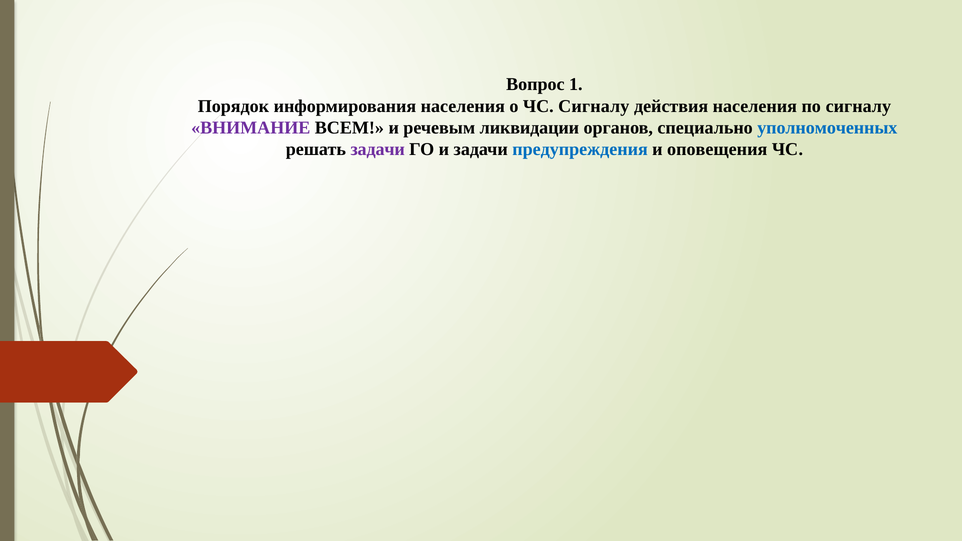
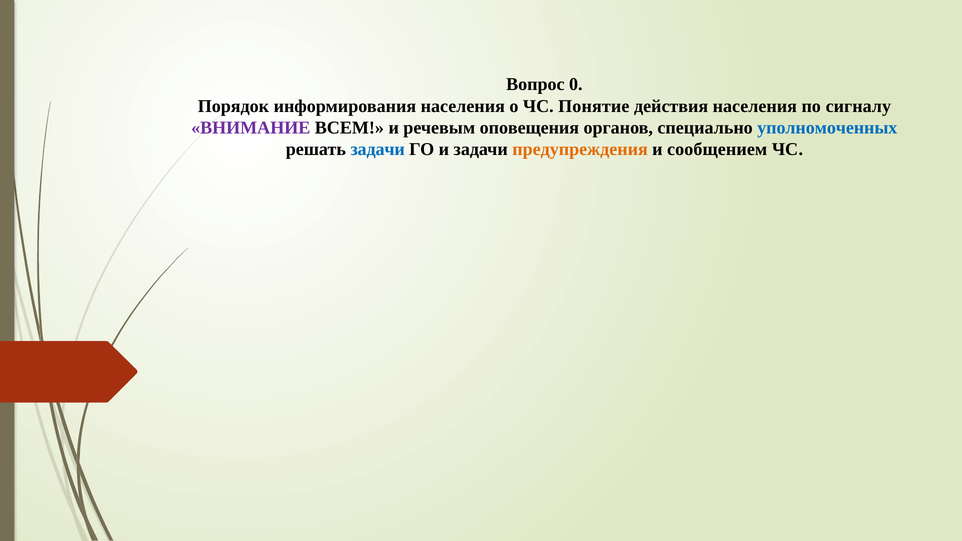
1: 1 -> 0 (576, 84)
ЧС Сигналу: Сигналу -> Понятие (594, 106)
ликвидации: ликвидации -> оповещения (529, 128)
задачи colour: purple -> blue (378, 149)
предупреждения colour: blue -> orange (580, 149)
оповещения: оповещения -> сообщением (717, 149)
